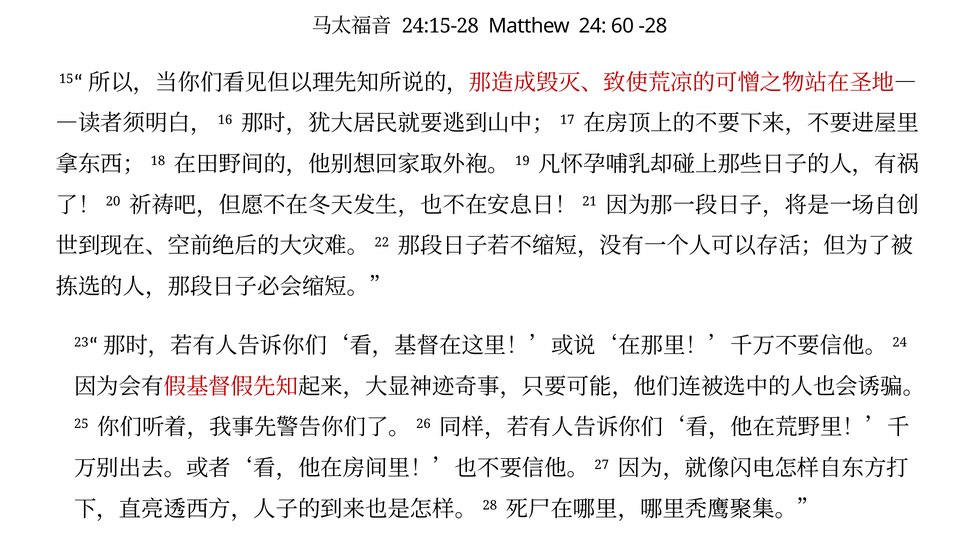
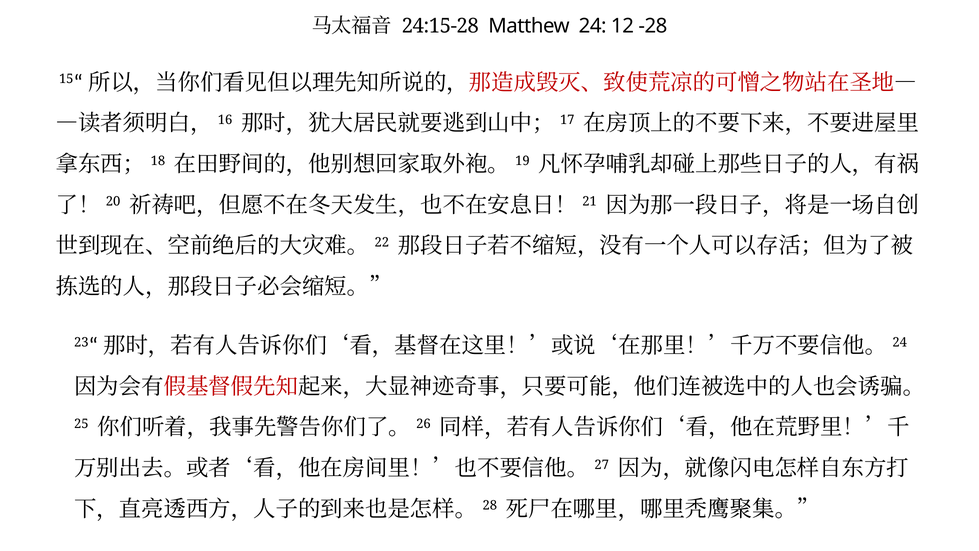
60: 60 -> 12 (622, 26)
